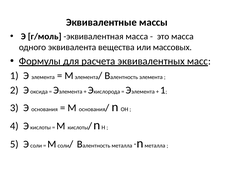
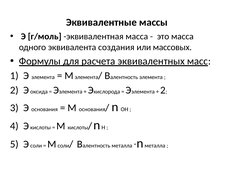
вещества: вещества -> создания (116, 47)
1: 1 -> 2 (163, 90)
